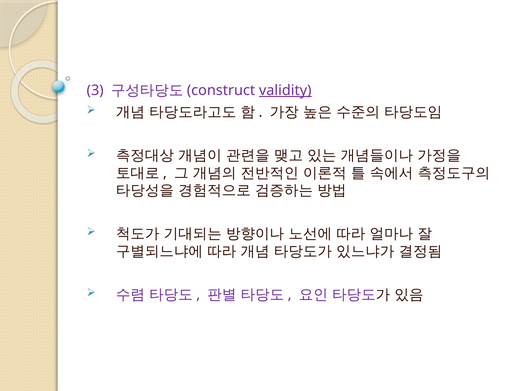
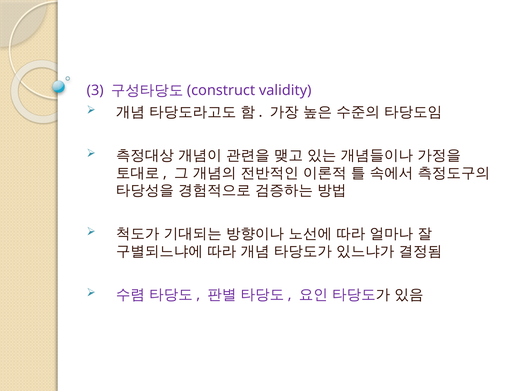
validity underline: present -> none (285, 90)
